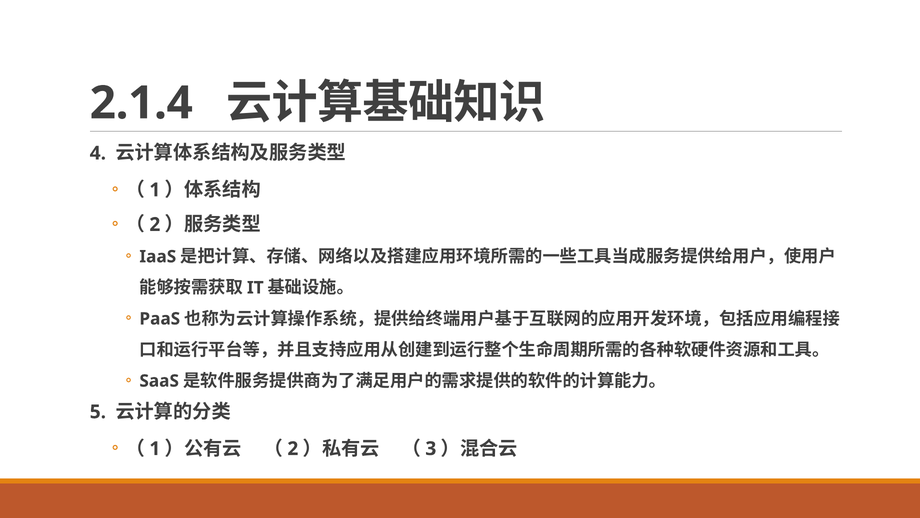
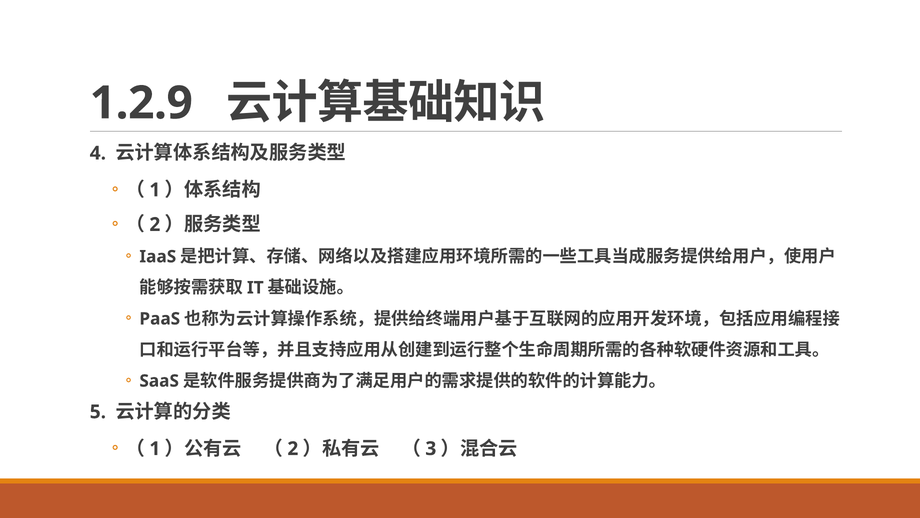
2.1.4: 2.1.4 -> 1.2.9 (141, 103)
